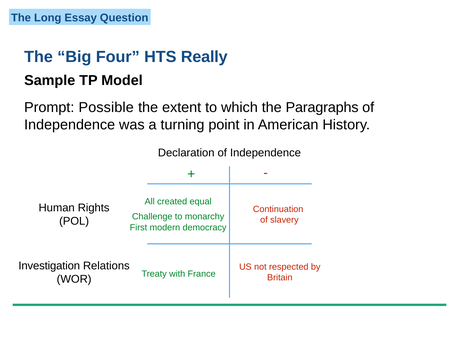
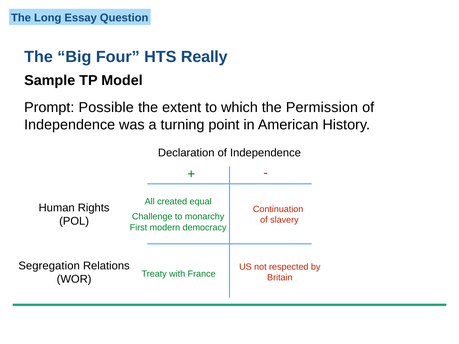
Paragraphs: Paragraphs -> Permission (322, 108)
Investigation: Investigation -> Segregation (49, 266)
